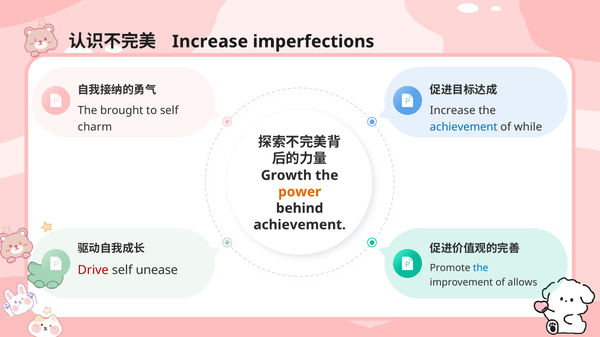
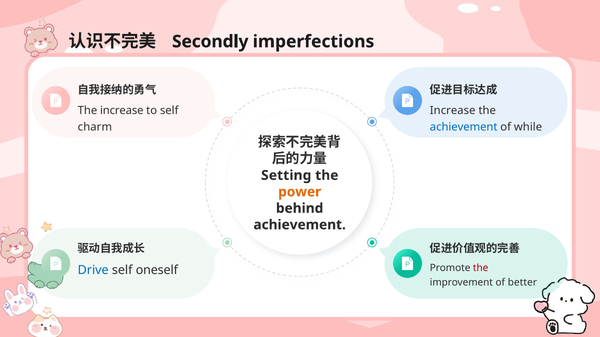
Increase: Increase -> Secondly (210, 42)
The brought: brought -> increase (122, 111)
Growth: Growth -> Setting (286, 176)
the colour: blue -> red (481, 268)
Drive colour: red -> blue (93, 271)
unease: unease -> oneself (157, 271)
allows: allows -> better (522, 283)
